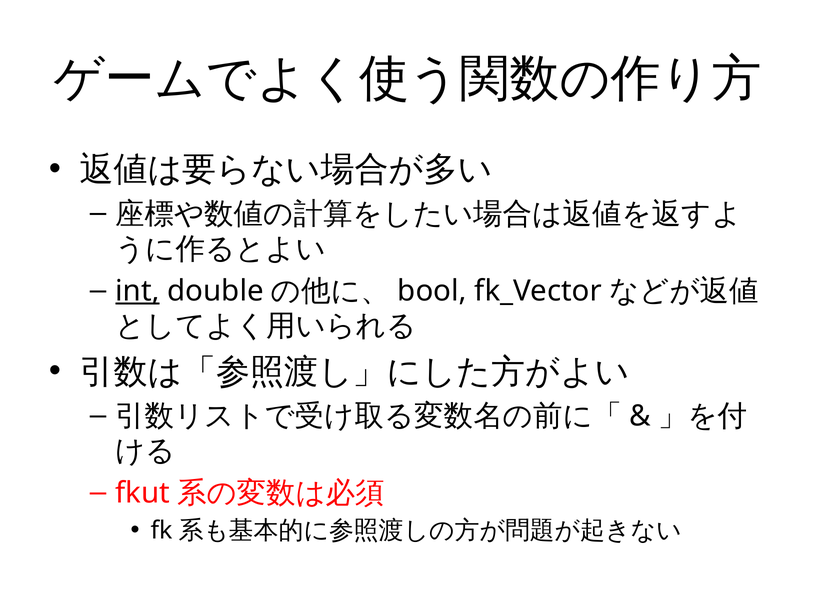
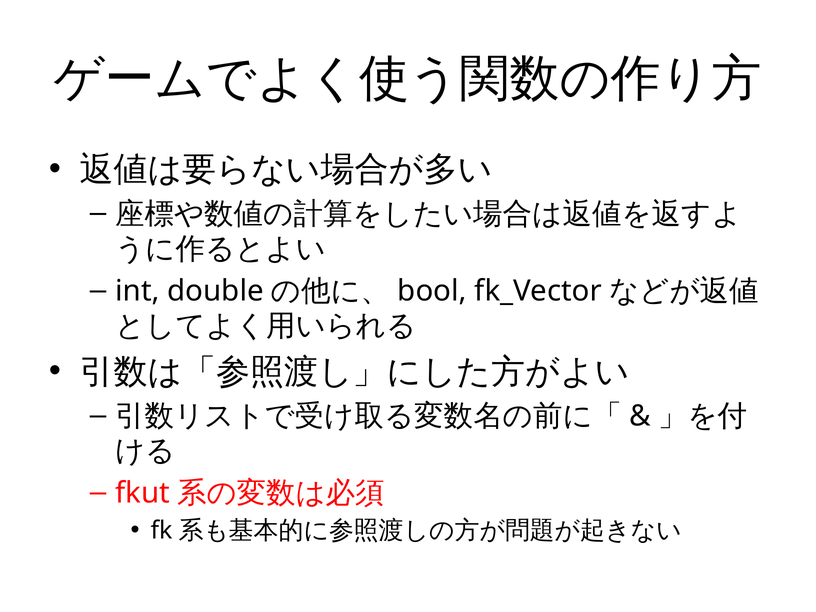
int underline: present -> none (137, 291)
